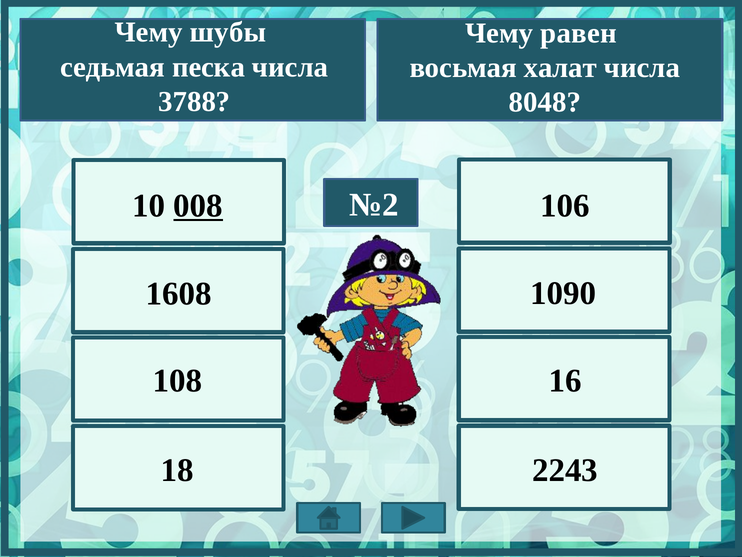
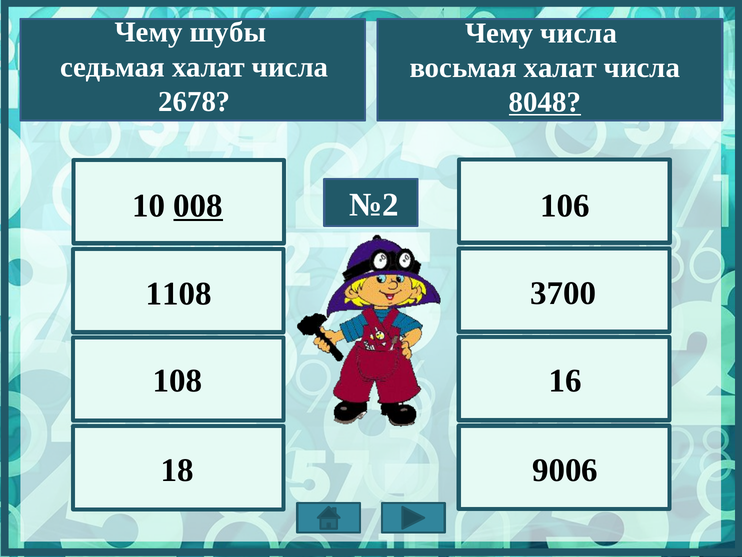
Чему равен: равен -> числа (579, 33)
седьмая песка: песка -> халат (209, 67)
3788: 3788 -> 2678 (194, 102)
8048 underline: none -> present (545, 102)
1090: 1090 -> 3700 (563, 293)
1608: 1608 -> 1108 (179, 293)
2243: 2243 -> 9006 (565, 470)
